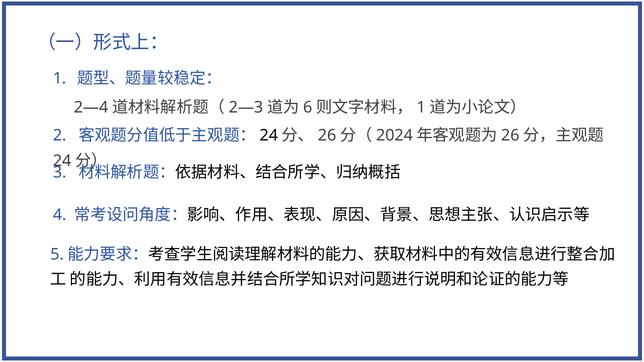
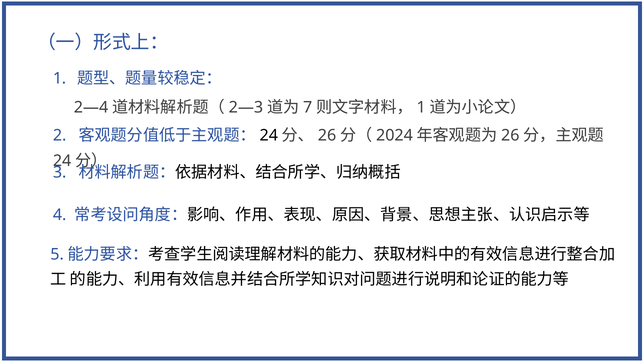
6: 6 -> 7 (308, 107)
